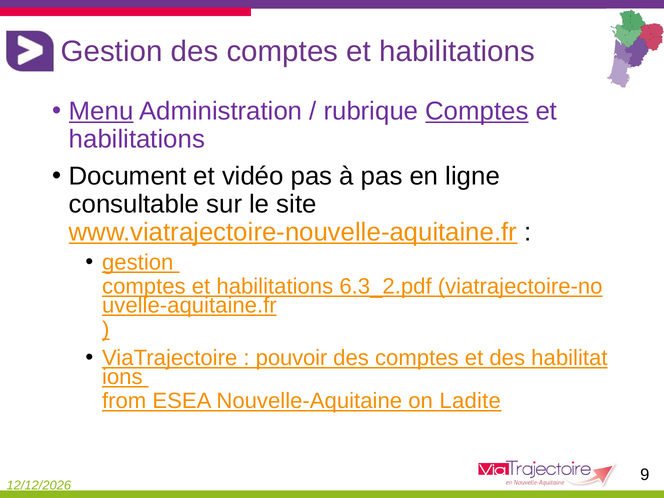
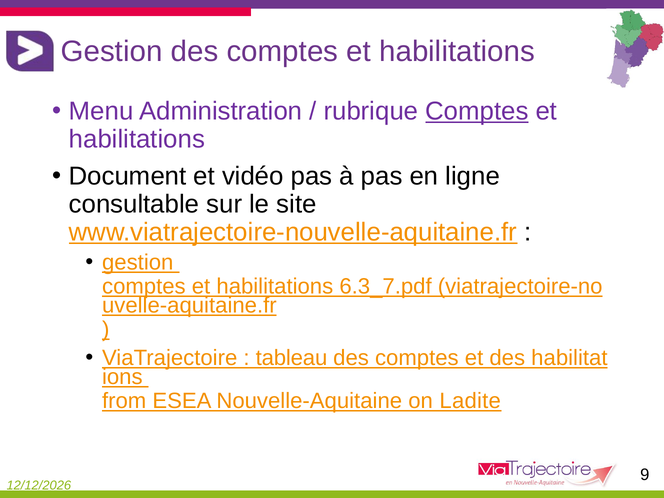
Menu underline: present -> none (101, 111)
6.3_2.pdf: 6.3_2.pdf -> 6.3_7.pdf (386, 286)
pouvoir: pouvoir -> tableau (292, 358)
